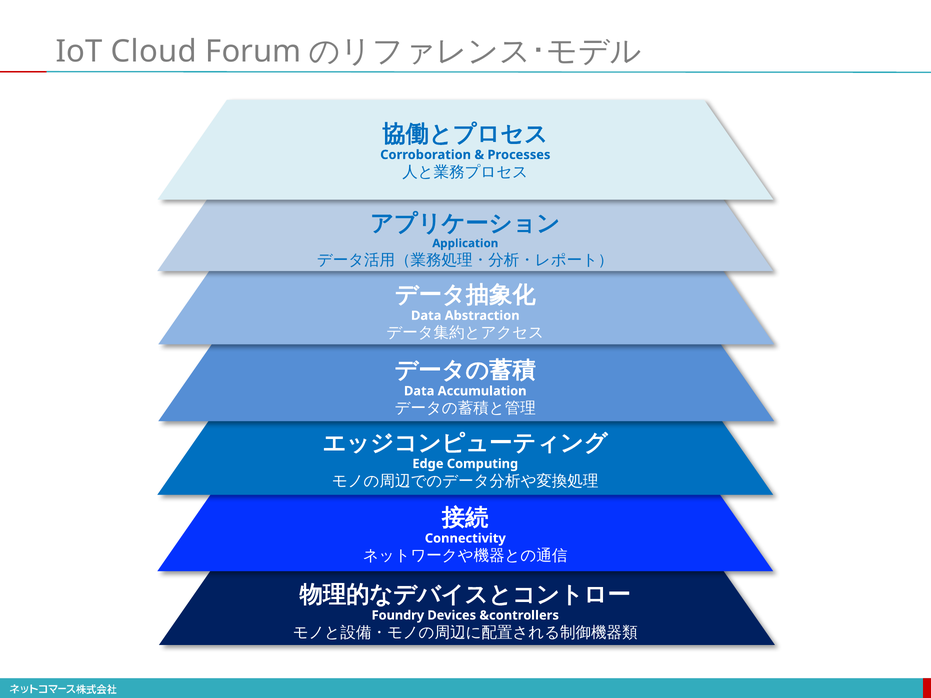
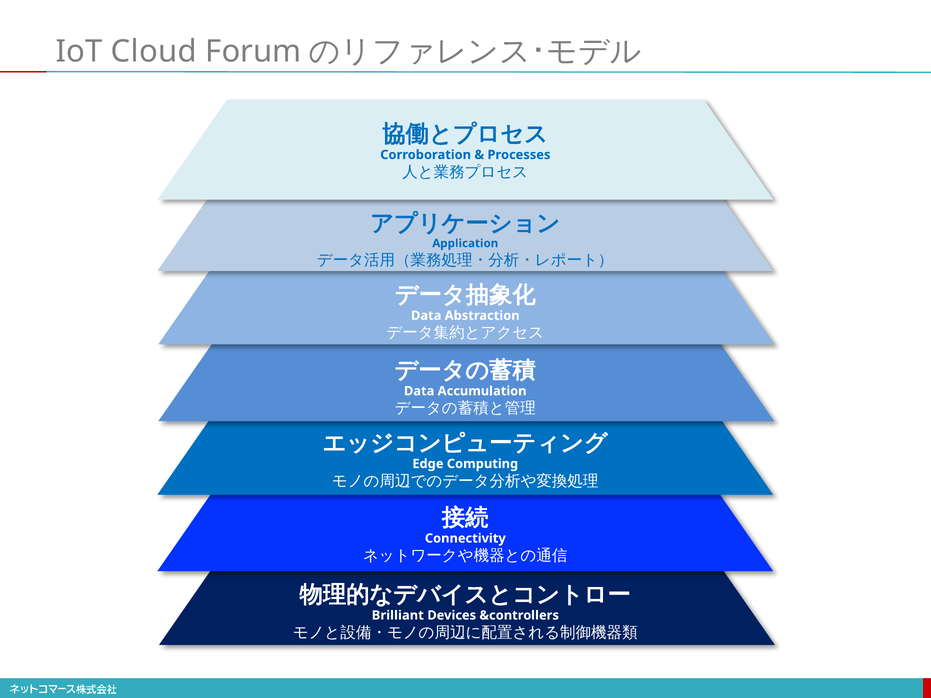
Foundry: Foundry -> Brilliant (398, 616)
